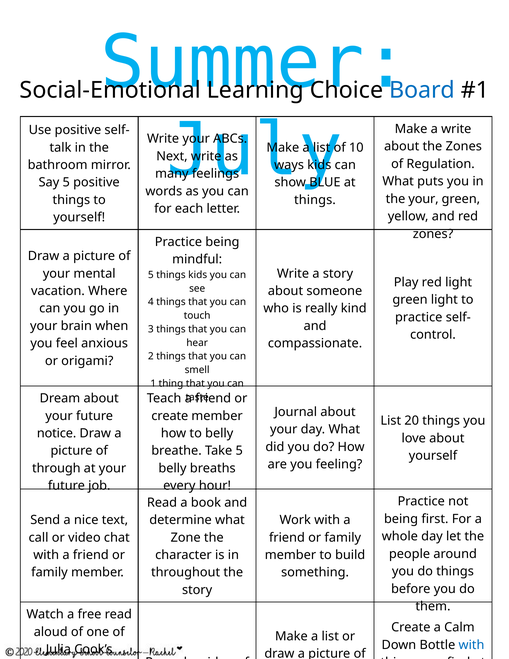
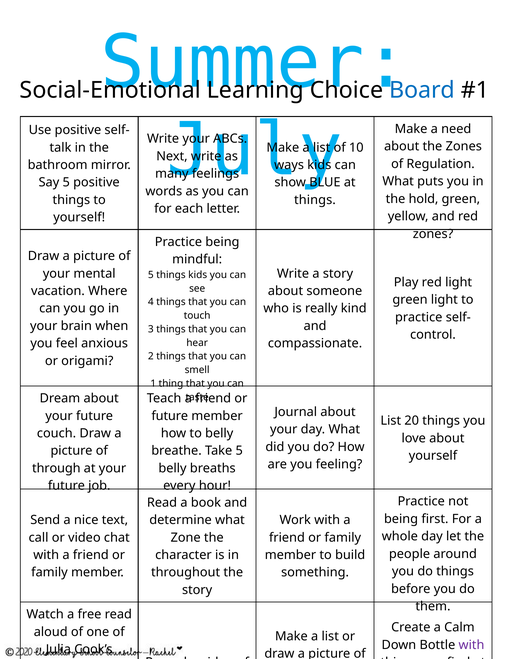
a write: write -> need (456, 129)
the your: your -> hold (423, 199)
create: create -> future (170, 416)
notice: notice -> couch (56, 433)
with colour: blue -> purple (471, 645)
